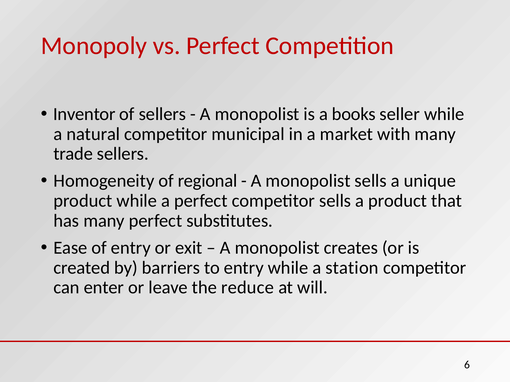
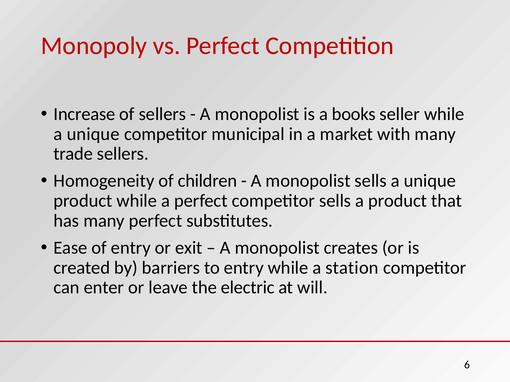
Inventor: Inventor -> Increase (84, 114)
natural: natural -> unique (93, 134)
regional: regional -> children (208, 181)
reduce: reduce -> electric (248, 288)
